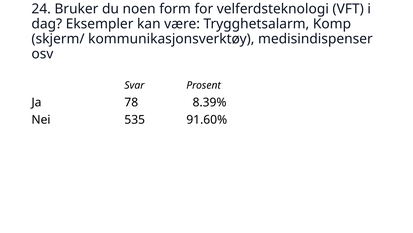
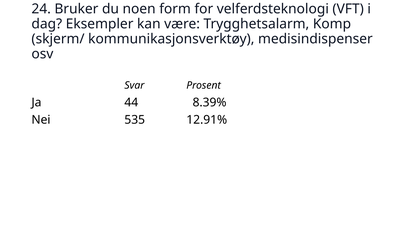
78: 78 -> 44 (131, 102)
91.60%: 91.60% -> 12.91% (207, 119)
